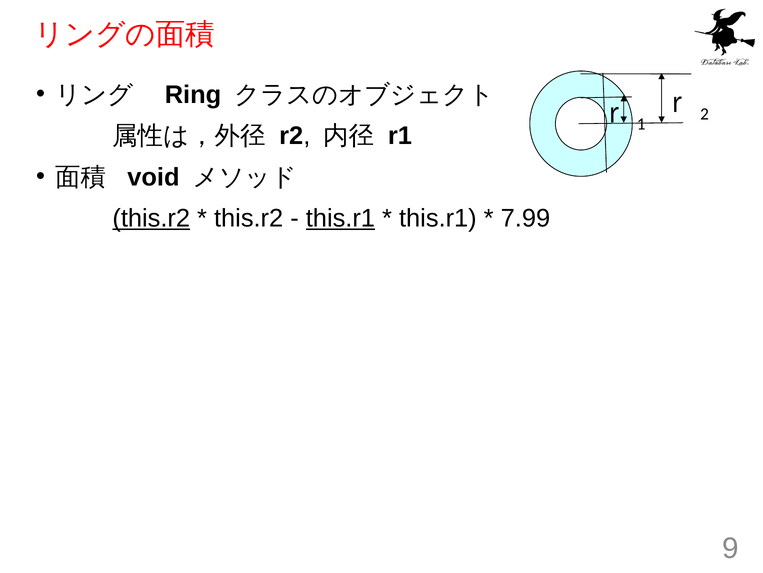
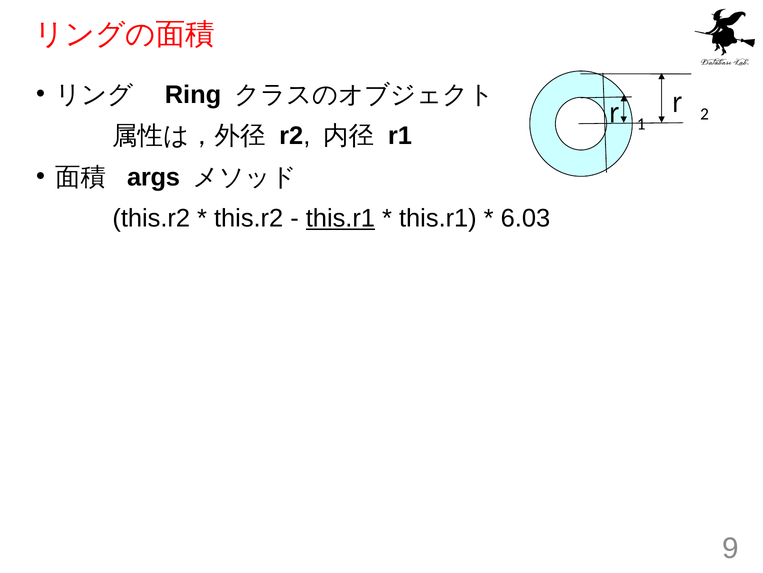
void: void -> args (154, 177)
this.r2 underline: present -> none (151, 218)
7.99: 7.99 -> 6.03 (525, 218)
